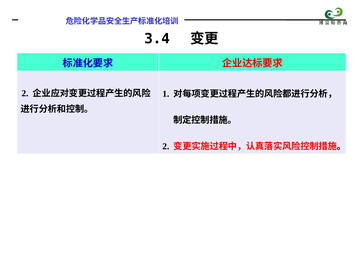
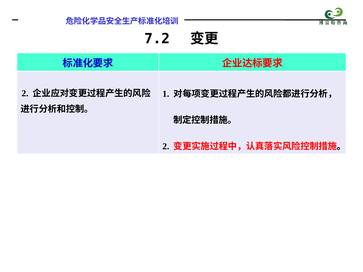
3.4: 3.4 -> 7.2 (157, 39)
